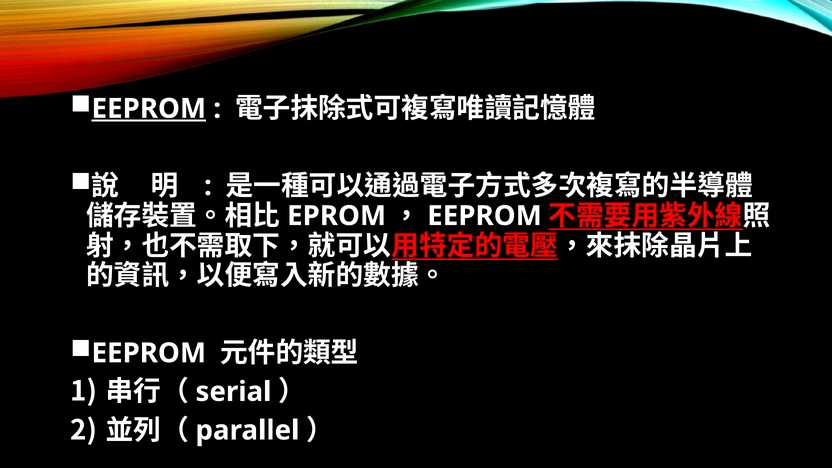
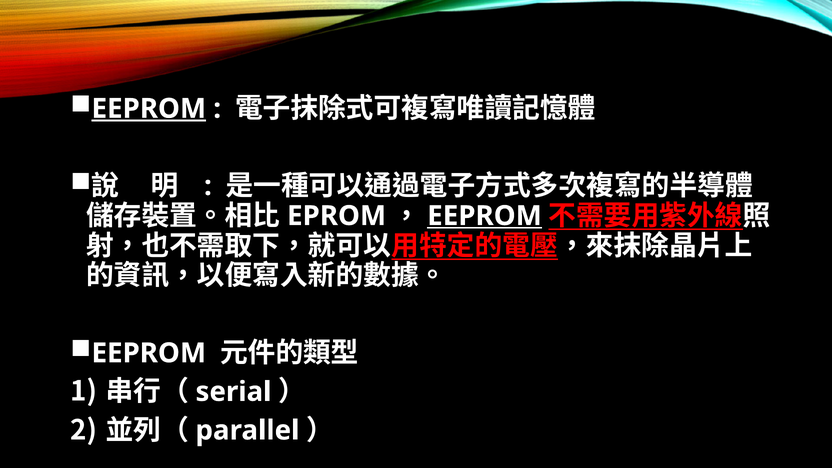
EEPROM underline: none -> present (485, 216)
